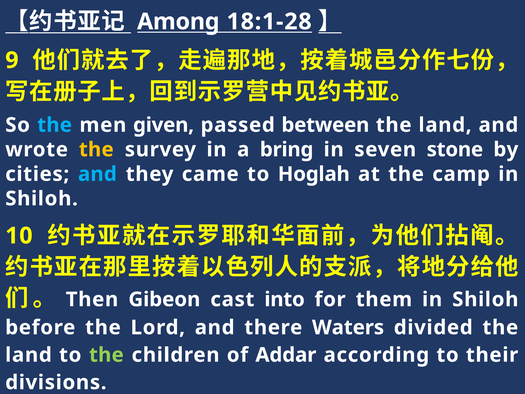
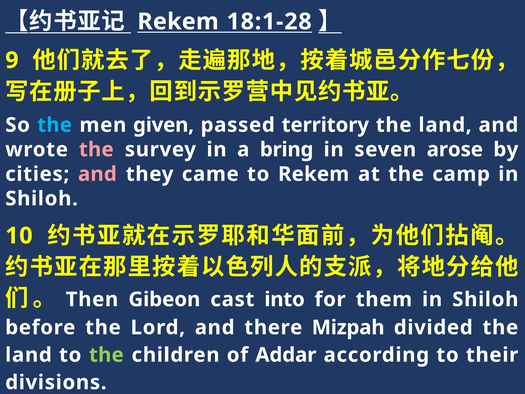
Among: Among -> Rekem (178, 22)
between: between -> territory (325, 125)
the colour: yellow -> pink (96, 149)
stone: stone -> arose (455, 149)
and colour: light blue -> pink (97, 174)
to Hoglah: Hoglah -> Rekem (314, 174)
Waters: Waters -> Mizpah (348, 327)
